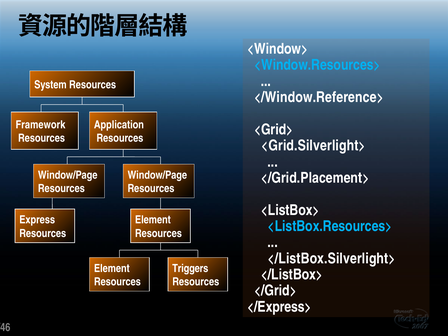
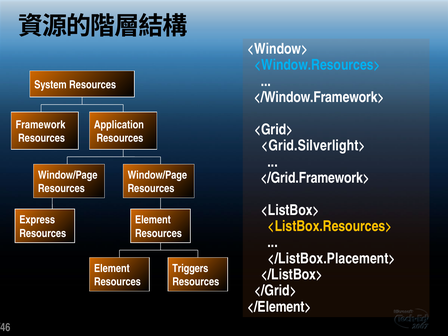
</Window.Reference>: </Window.Reference> -> </Window.Framework> (319, 97)
</Grid.Placement>: </Grid.Placement> -> </Grid.Framework> (315, 178)
<ListBox.Resources> colour: light blue -> yellow (330, 226)
</ListBox.Silverlight>: </ListBox.Silverlight> -> </ListBox.Placement> (332, 258)
</Express>: </Express> -> </Element> (280, 307)
